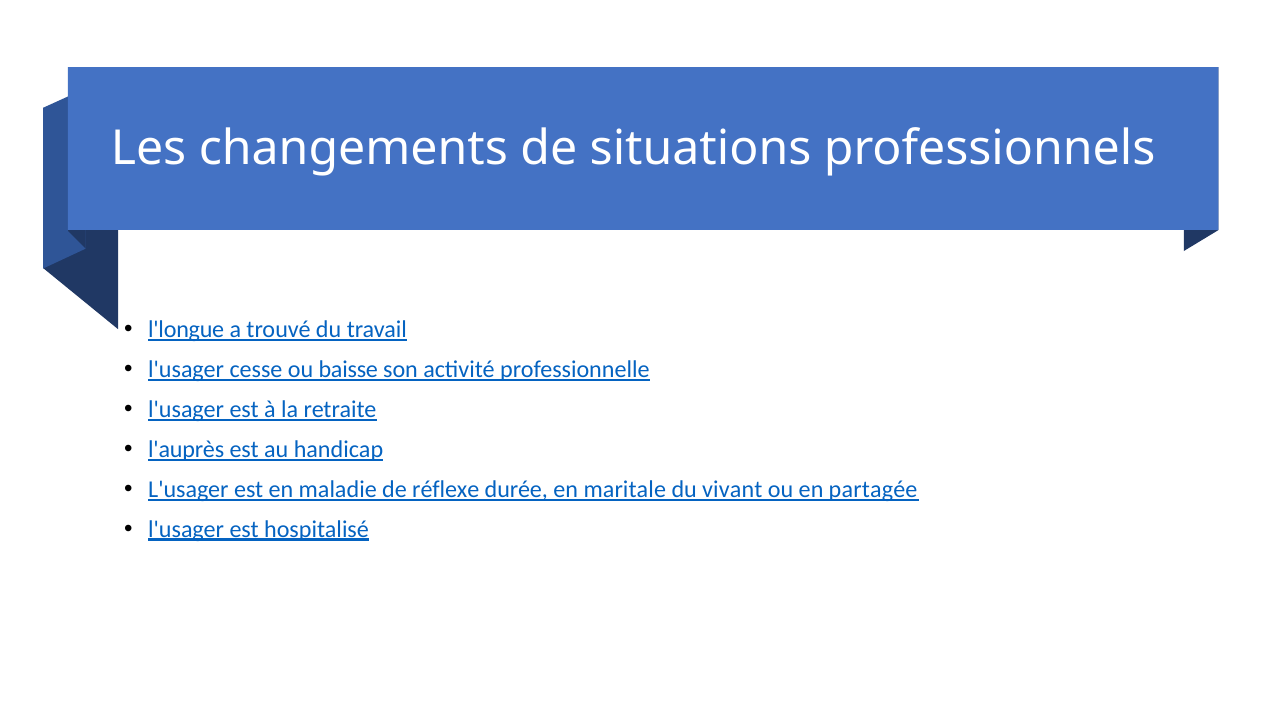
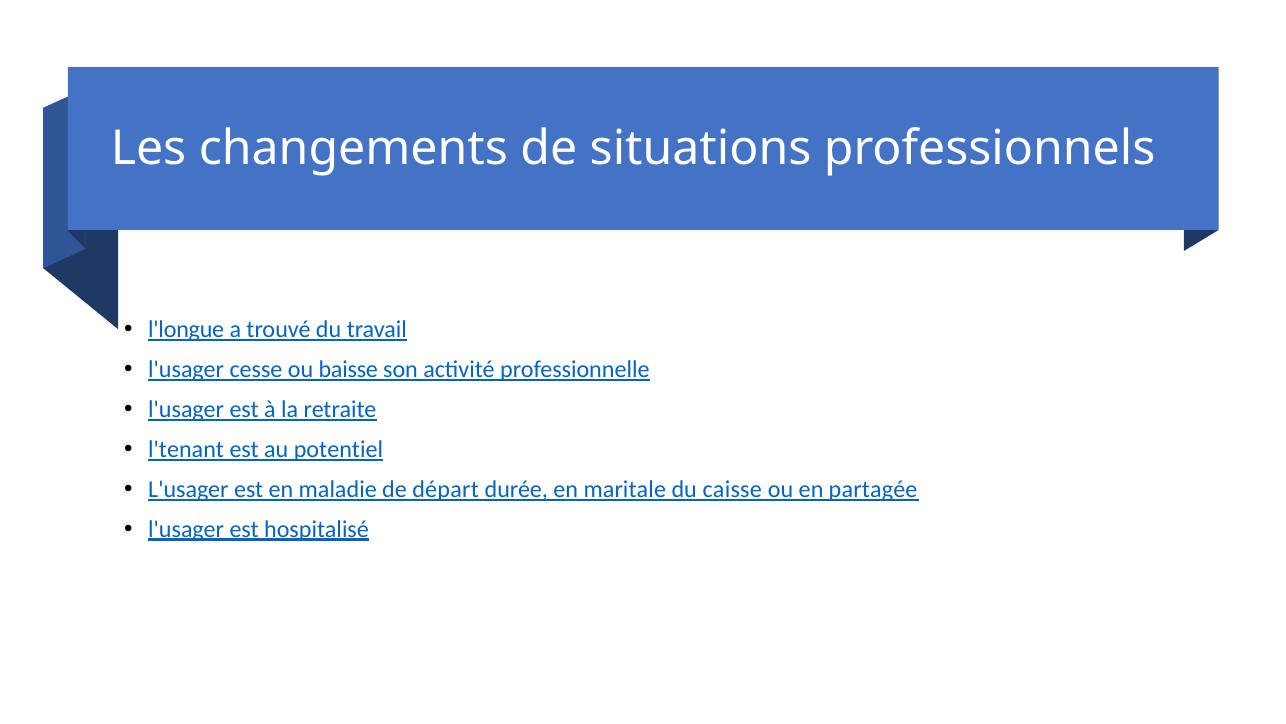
l'auprès: l'auprès -> l'tenant (186, 449)
handicap: handicap -> potentiel (338, 449)
réflexe: réflexe -> départ (446, 489)
vivant: vivant -> caisse (732, 489)
